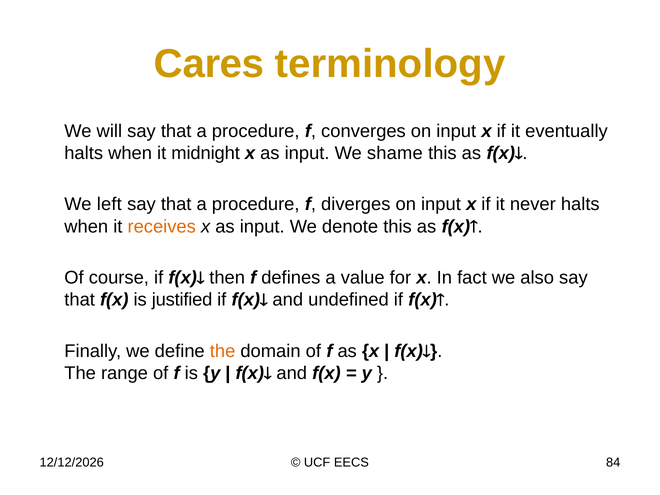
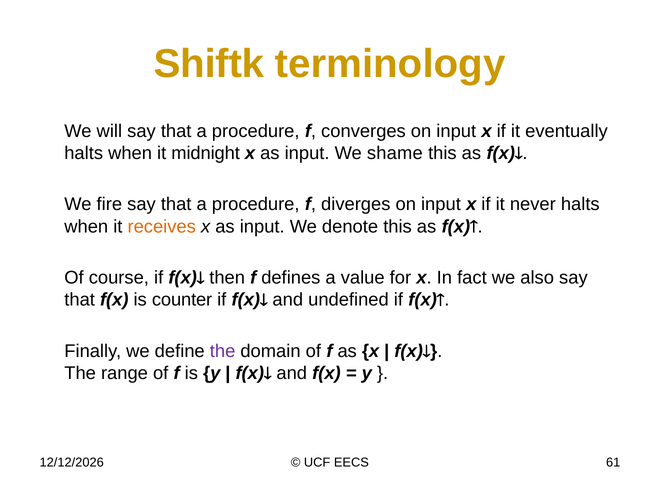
Cares: Cares -> Shiftk (209, 64)
left: left -> fire (109, 204)
justified: justified -> counter (182, 300)
the colour: orange -> purple (223, 351)
84: 84 -> 61 (613, 463)
